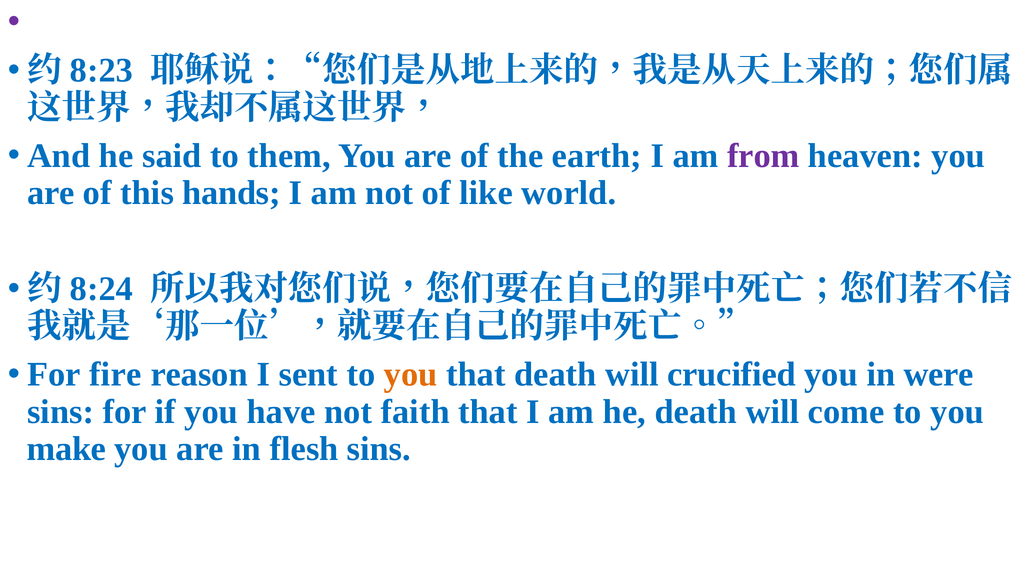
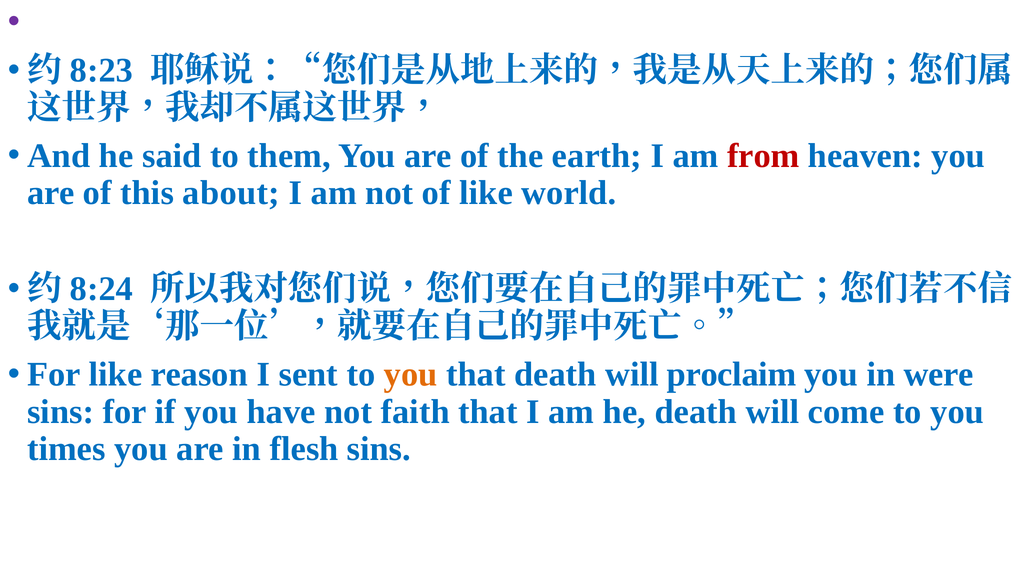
from colour: purple -> red (763, 156)
hands: hands -> about (231, 193)
For fire: fire -> like (116, 374)
crucified: crucified -> proclaim (732, 374)
make: make -> times (66, 449)
